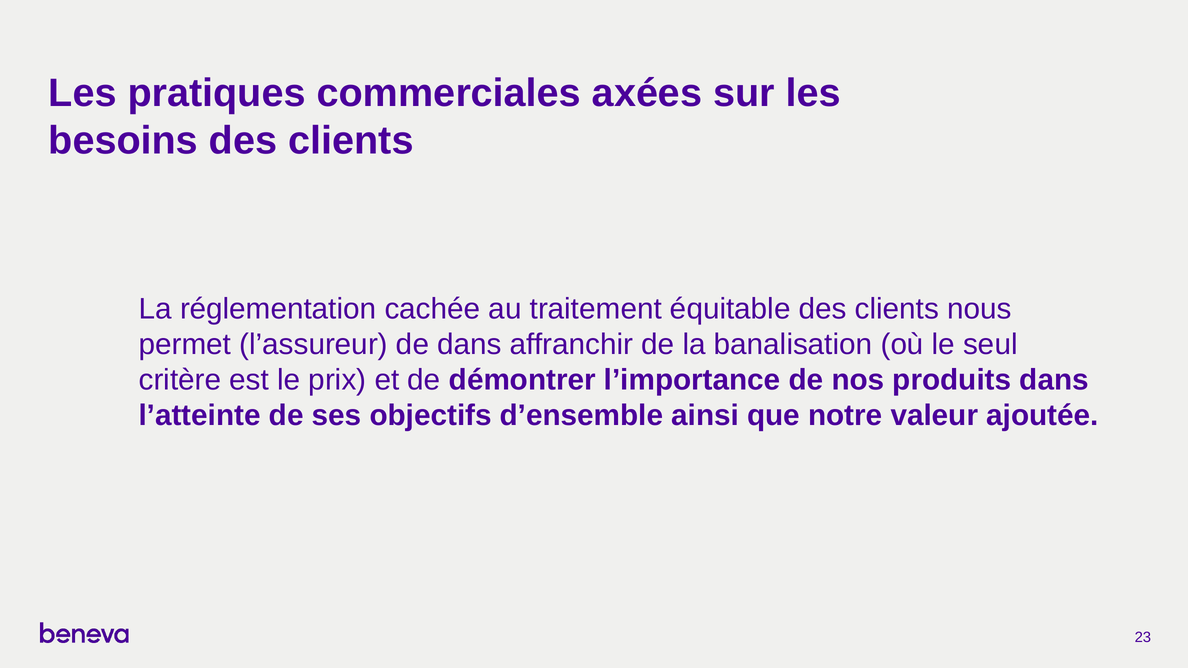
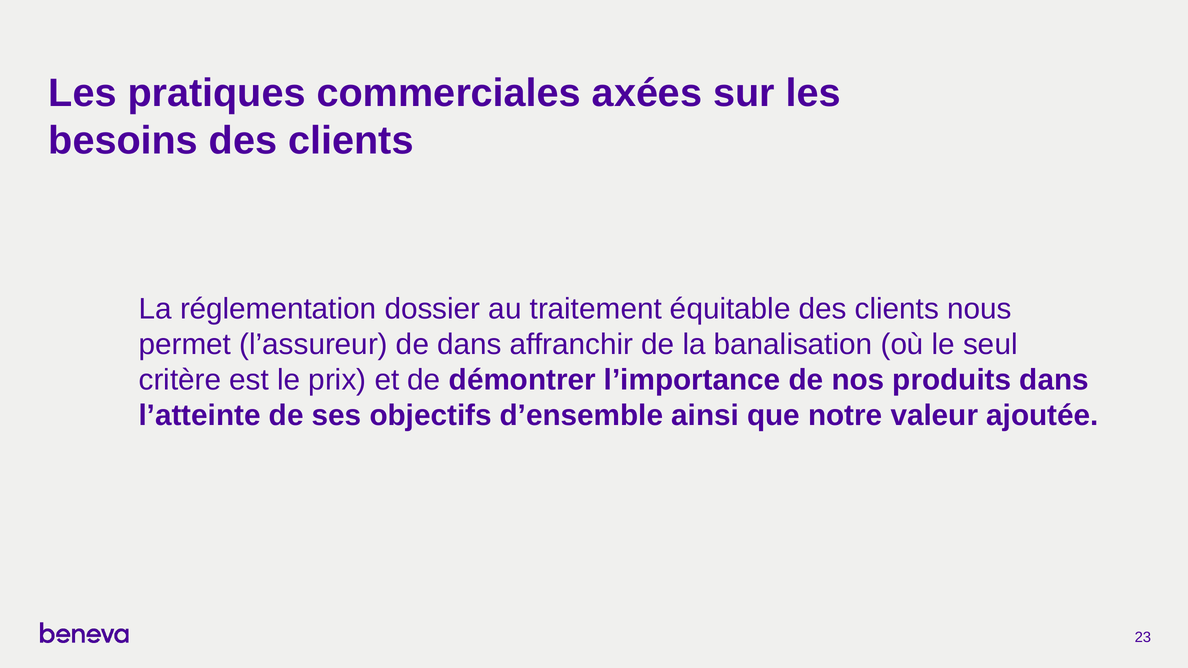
cachée: cachée -> dossier (432, 309)
